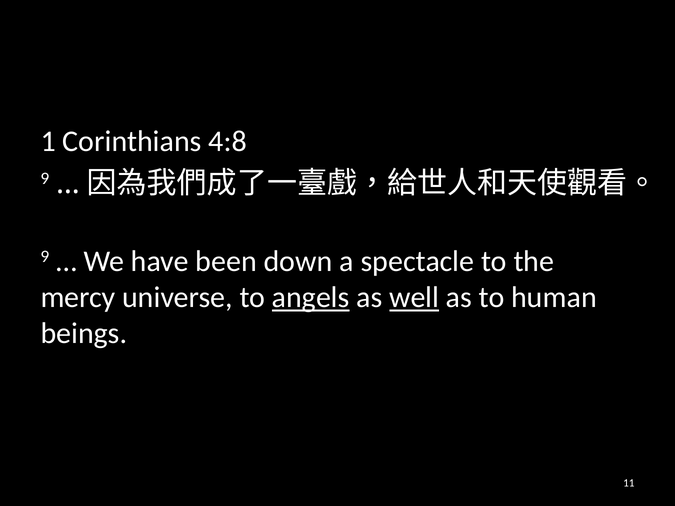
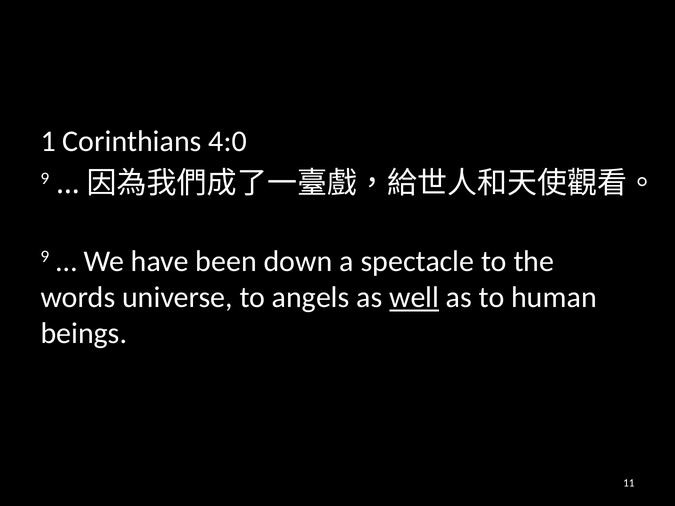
4:8: 4:8 -> 4:0 (228, 142)
mercy: mercy -> words (78, 298)
angels underline: present -> none (311, 298)
